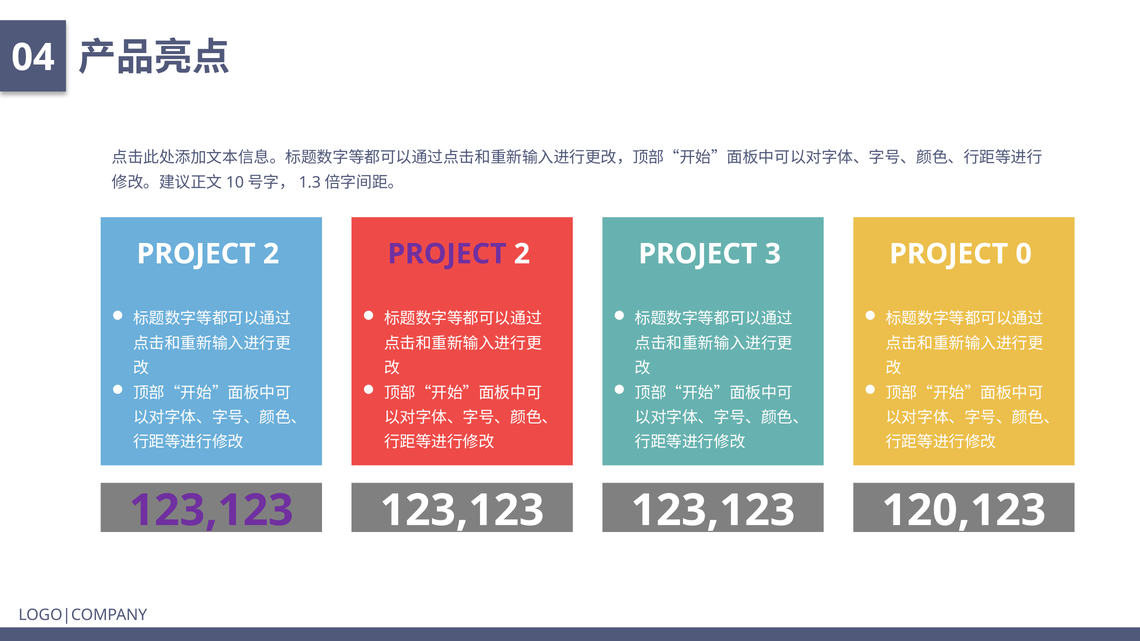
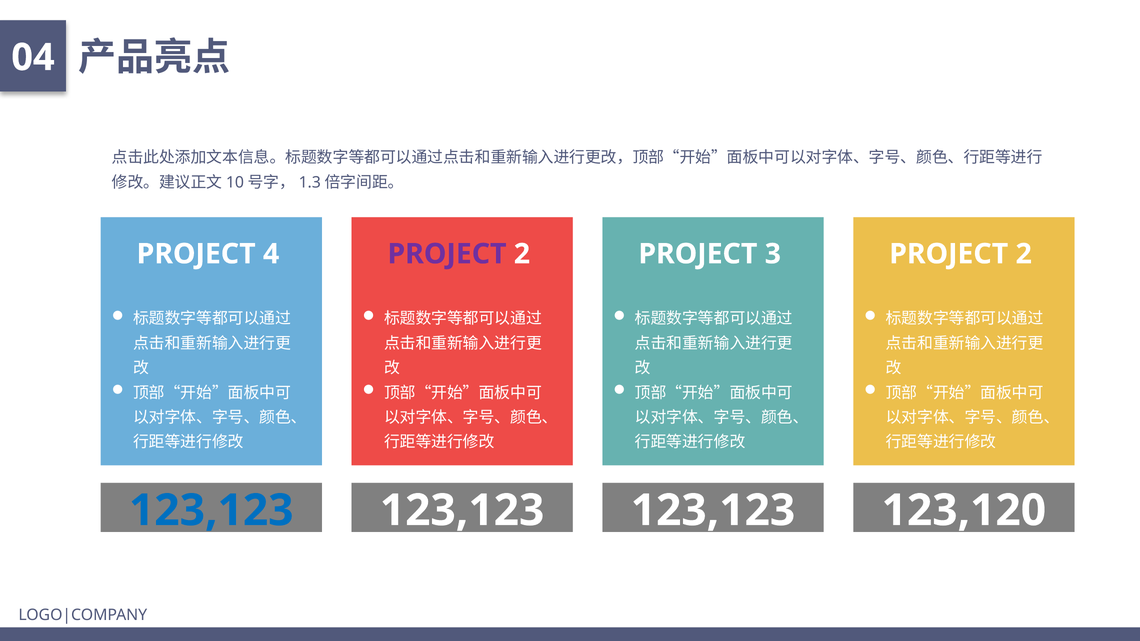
2: 2 -> 4 (271, 254)
0: 0 -> 2 (1024, 254)
123,123 colour: purple -> blue (211, 511)
120,123: 120,123 -> 123,120 (964, 511)
